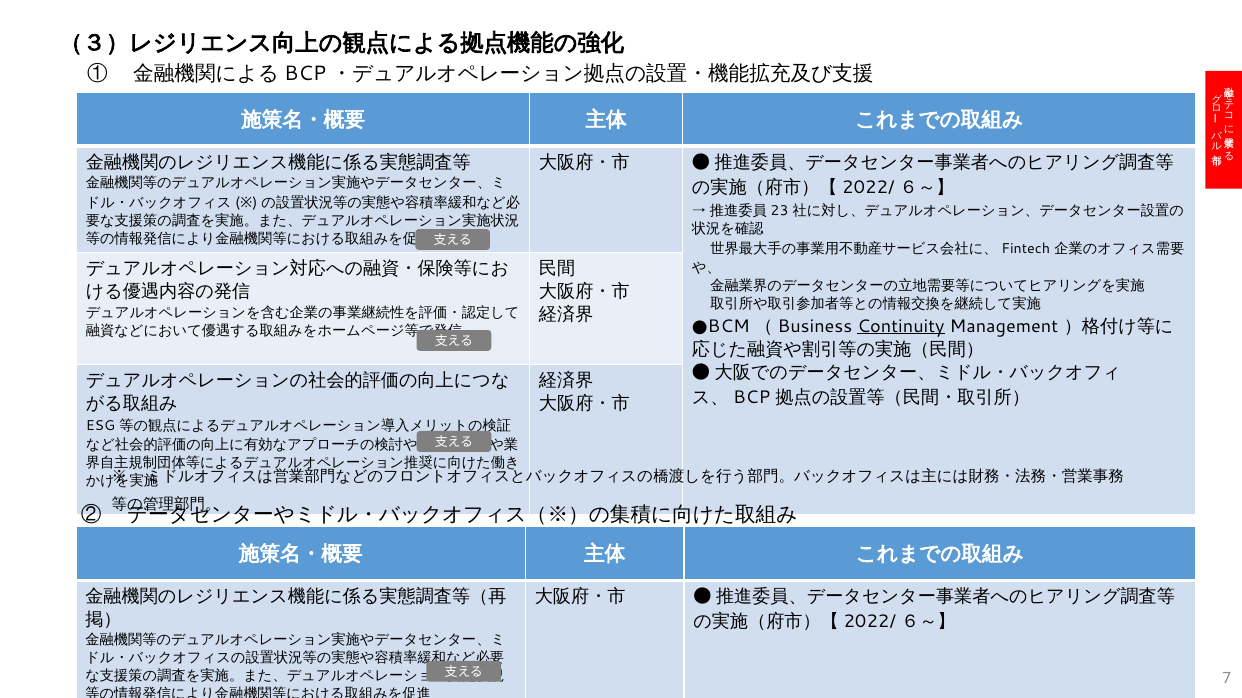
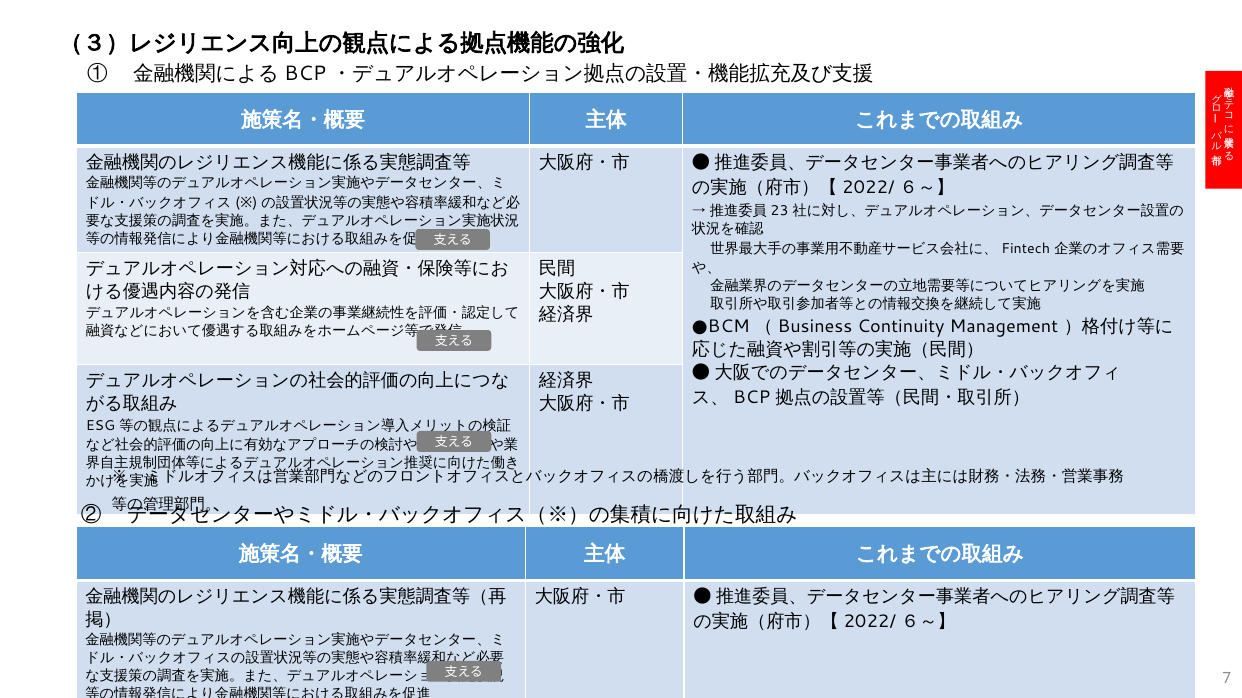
Continuity underline: present -> none (901, 326)
